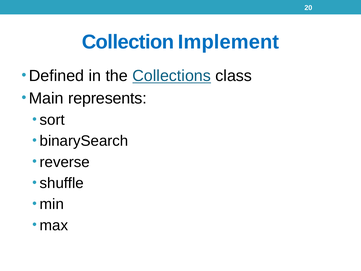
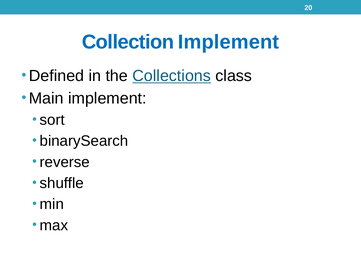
Main represents: represents -> implement (107, 98)
